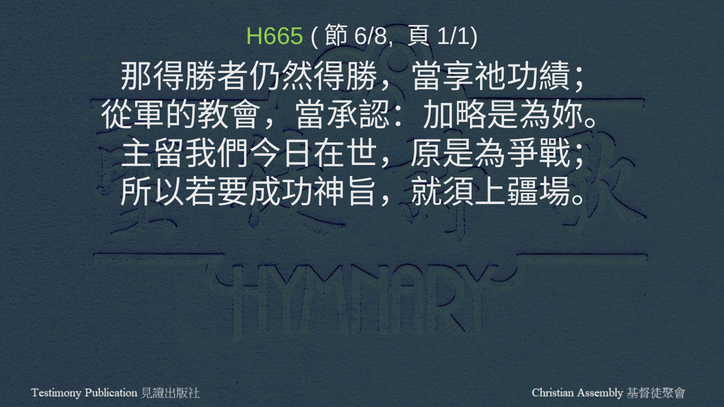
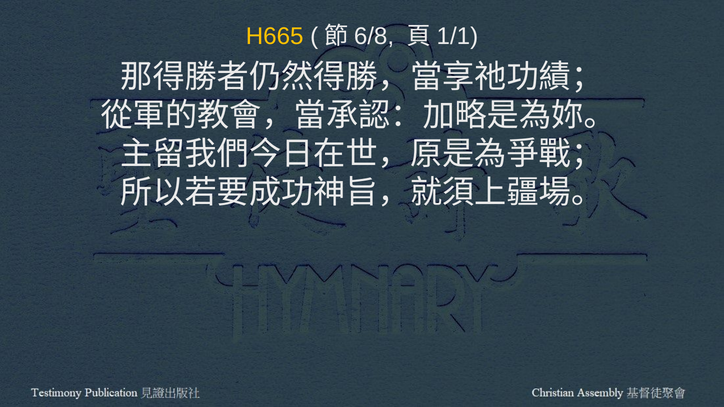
H665 colour: light green -> yellow (275, 37)
